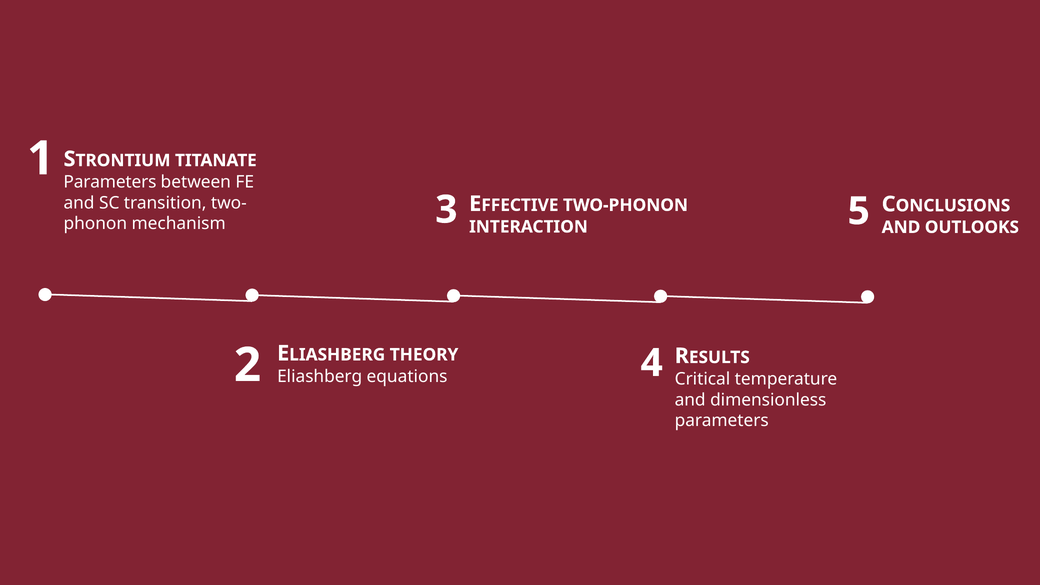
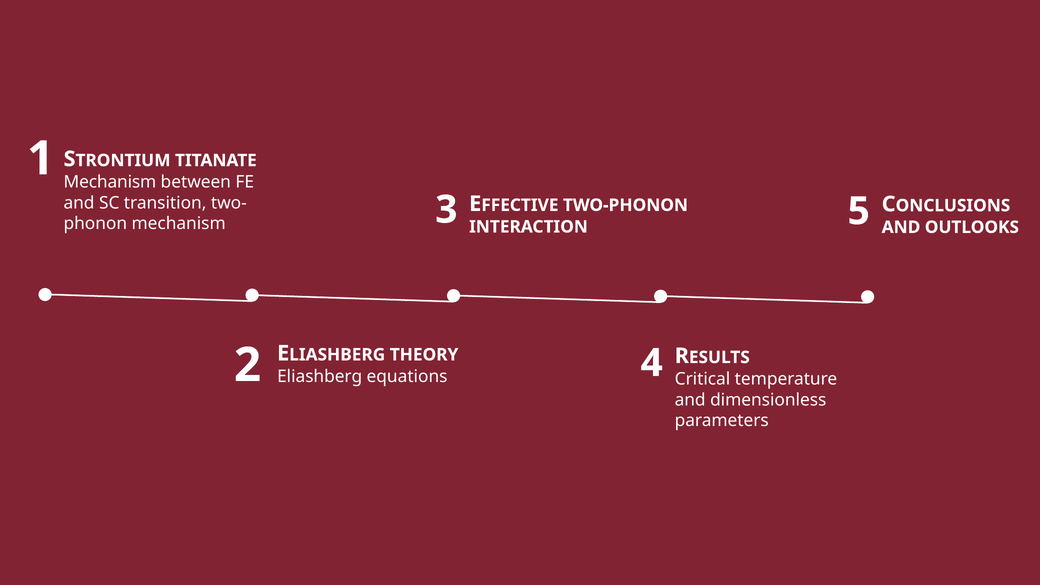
Parameters: Parameters -> Mechanism (110, 182)
